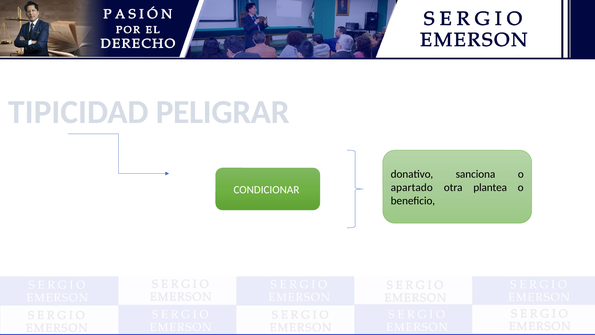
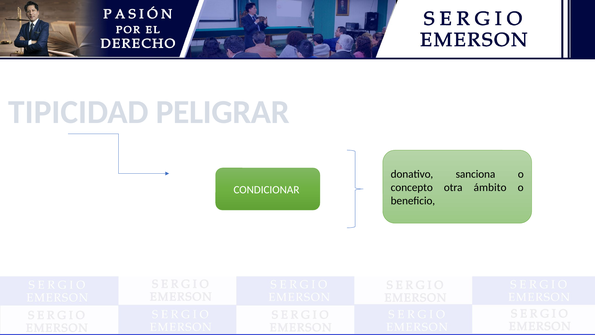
apartado: apartado -> concepto (412, 187)
plantea: plantea -> ámbito (490, 187)
